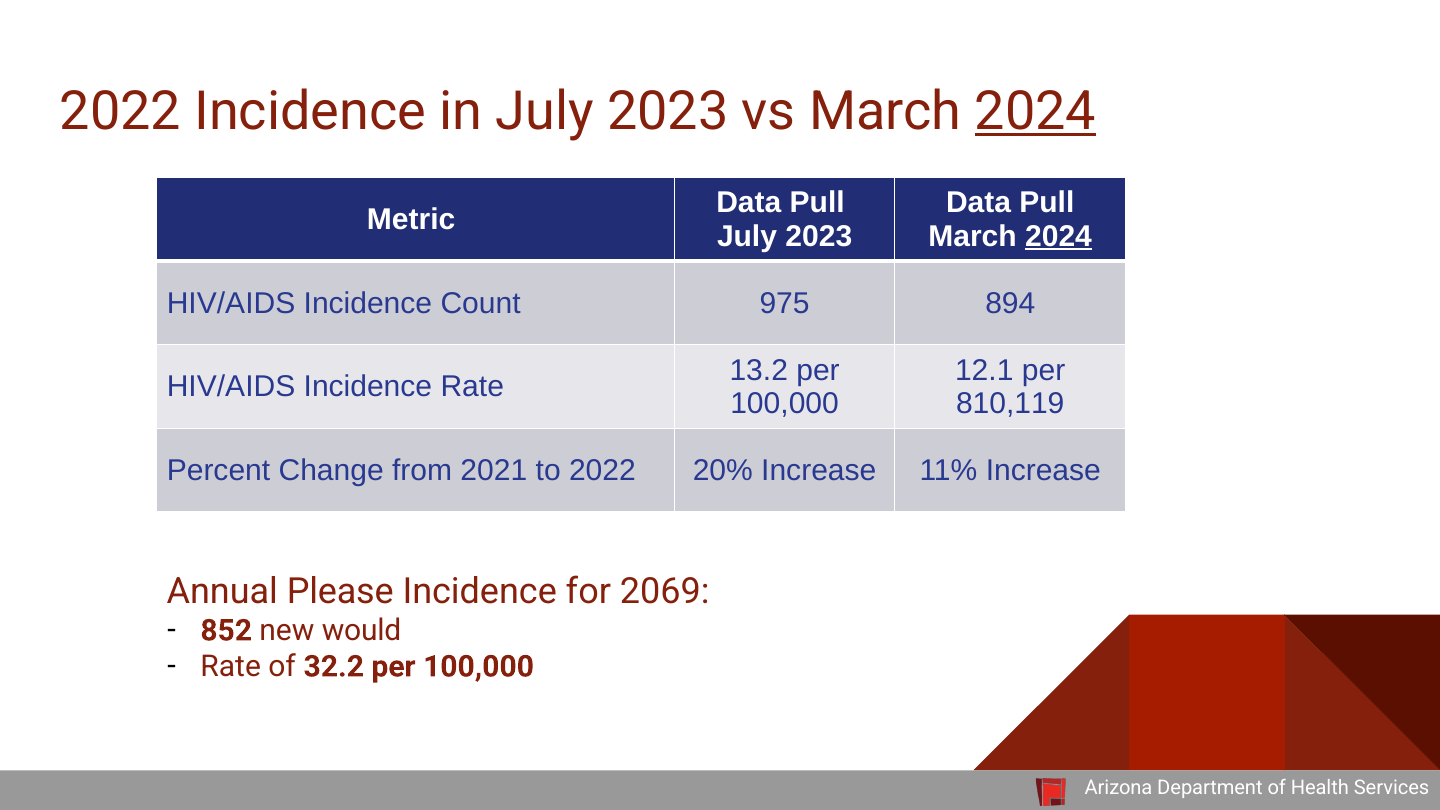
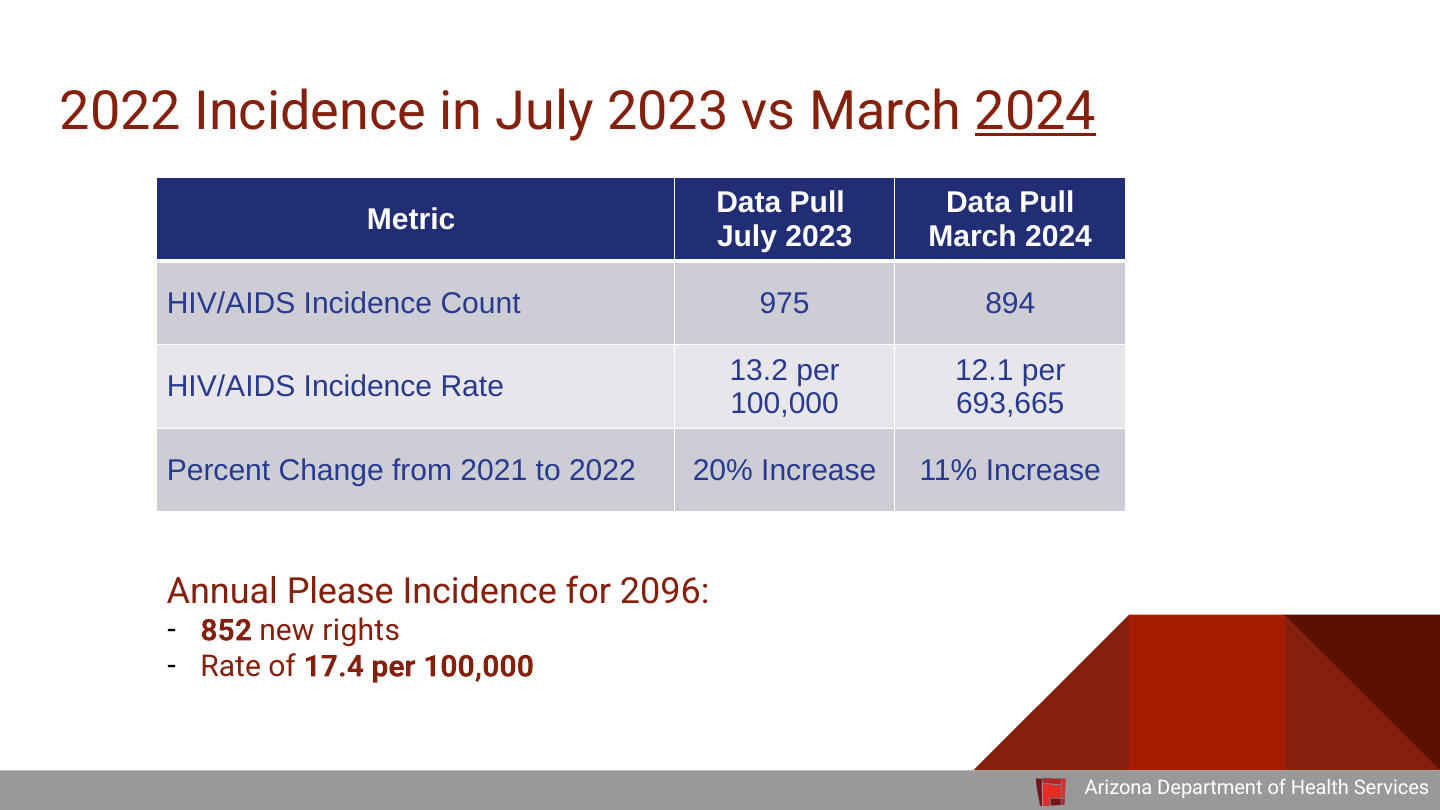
2024 underline: present -> none (1059, 236)
810,119: 810,119 -> 693,665 (1010, 404)
2069: 2069 -> 2096 (665, 591)
would: would -> rights (361, 631)
32.2: 32.2 -> 17.4 (334, 667)
